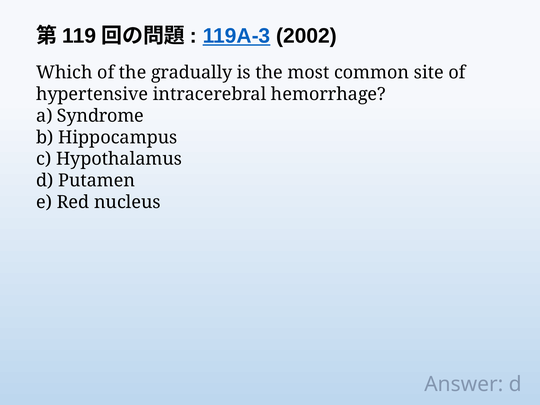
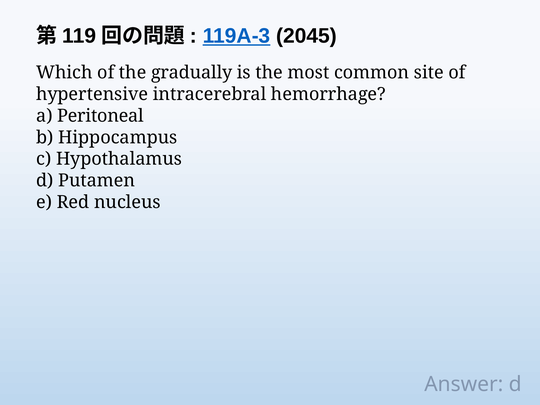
2002: 2002 -> 2045 (306, 36)
Syndrome: Syndrome -> Peritoneal (100, 116)
